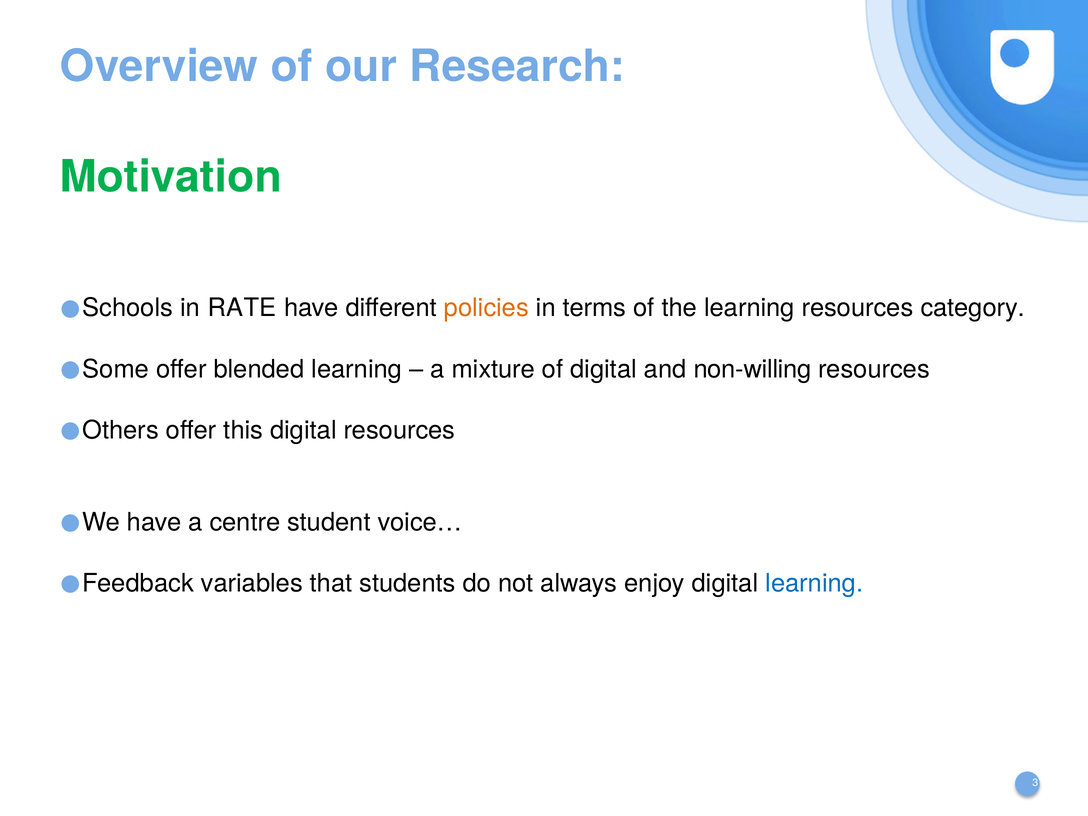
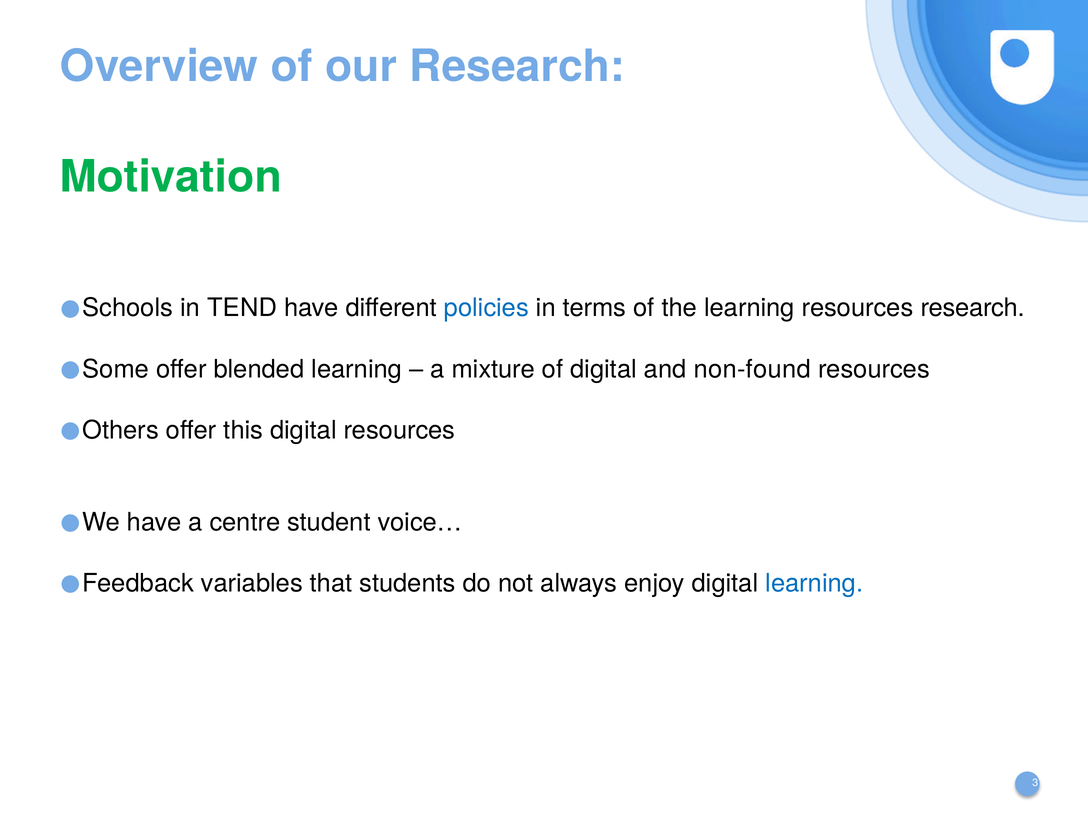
RATE: RATE -> TEND (242, 308)
policies colour: orange -> blue (486, 308)
resources category: category -> research (973, 308)
non-willing: non-willing -> non-found (752, 369)
